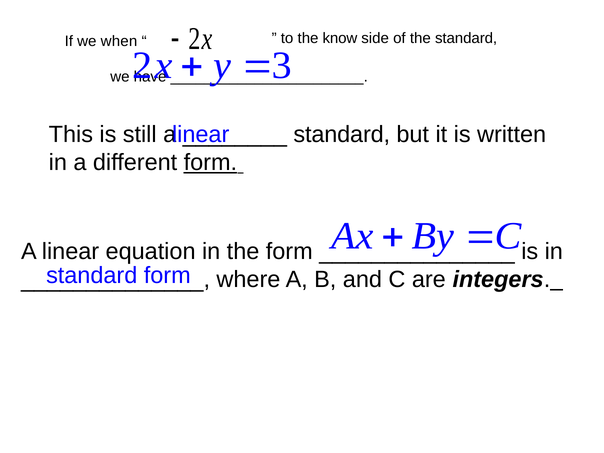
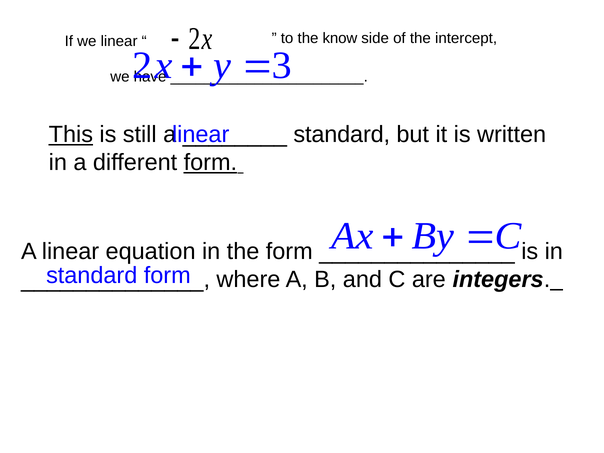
the standard: standard -> intercept (466, 38)
we when: when -> linear (119, 41)
This underline: none -> present (71, 135)
